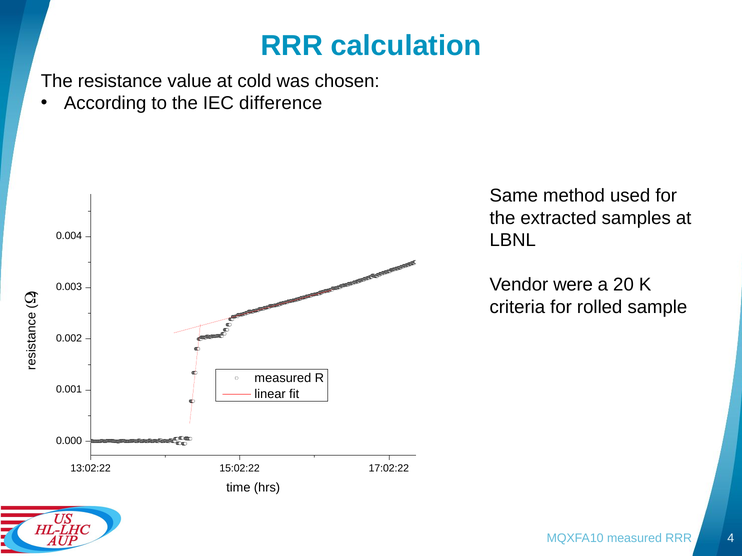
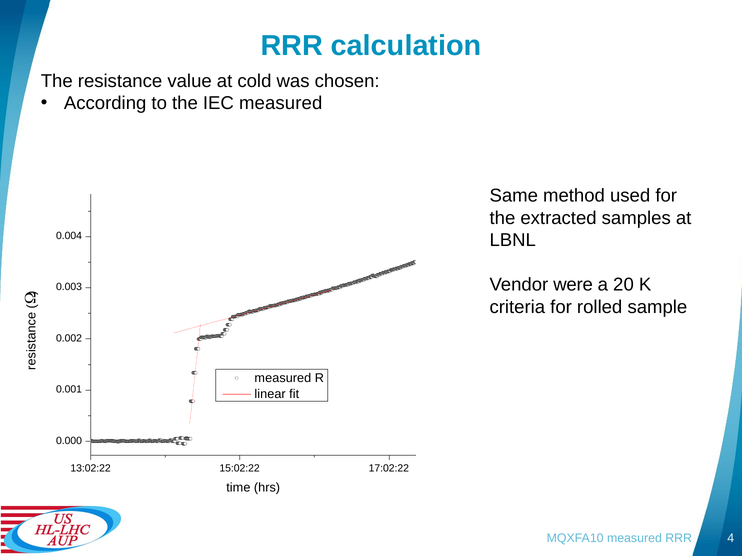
IEC difference: difference -> measured (281, 103)
